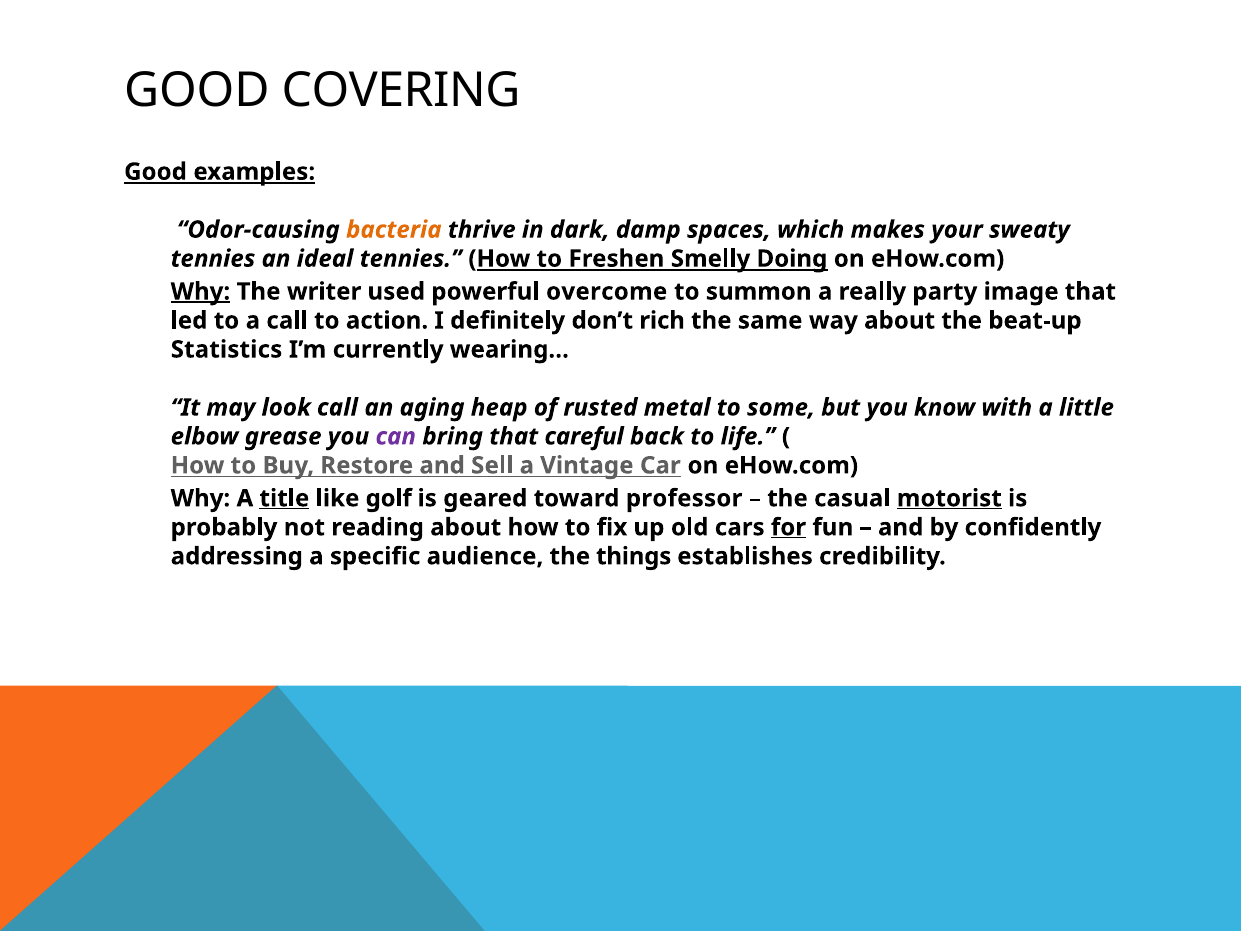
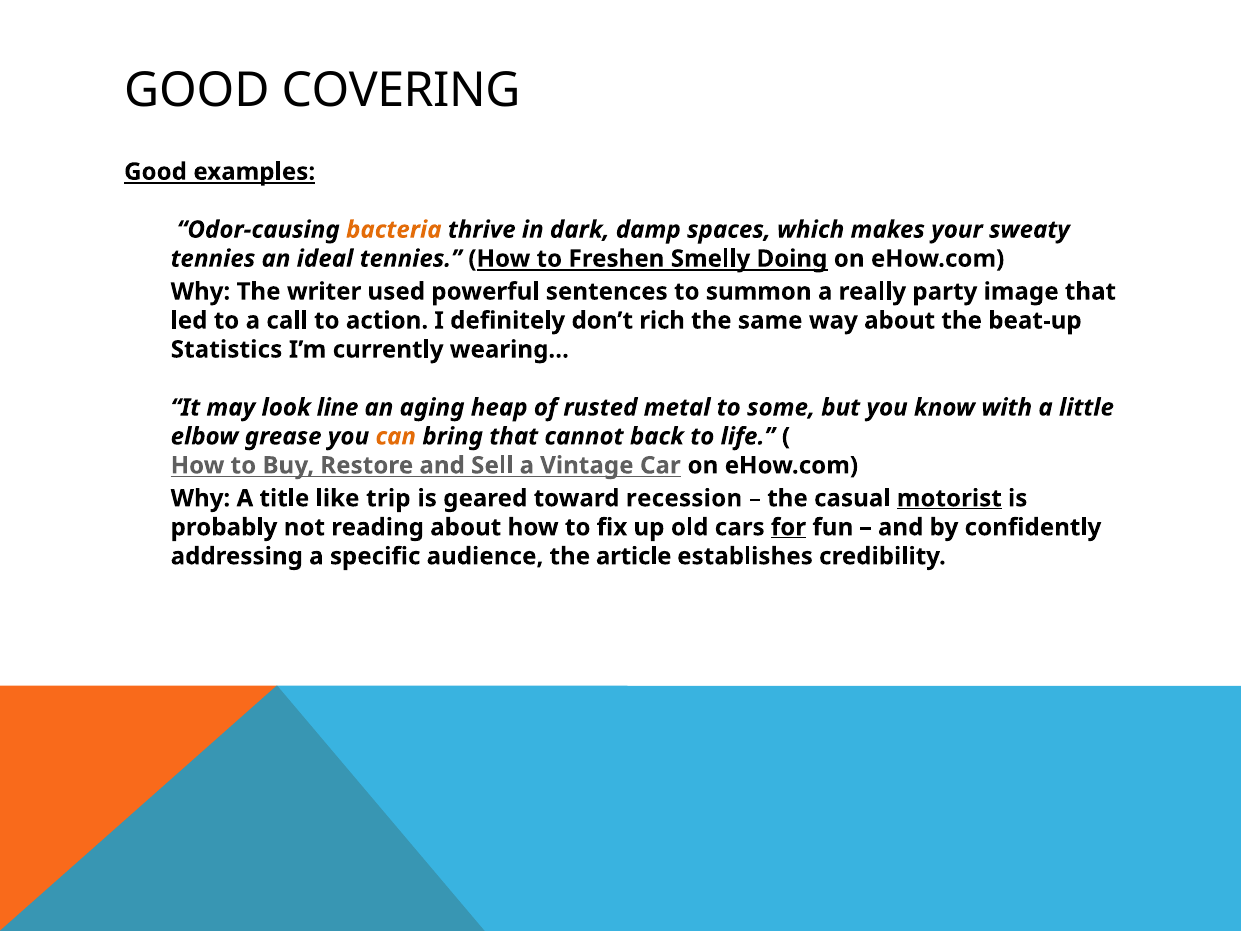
Why underline: present -> none (200, 292)
overcome: overcome -> sentences (607, 292)
look call: call -> line (338, 407)
can colour: purple -> orange (396, 436)
careful: careful -> cannot (584, 436)
title underline: present -> none (284, 498)
golf: golf -> trip (388, 498)
professor: professor -> recession (684, 498)
things: things -> article (634, 556)
